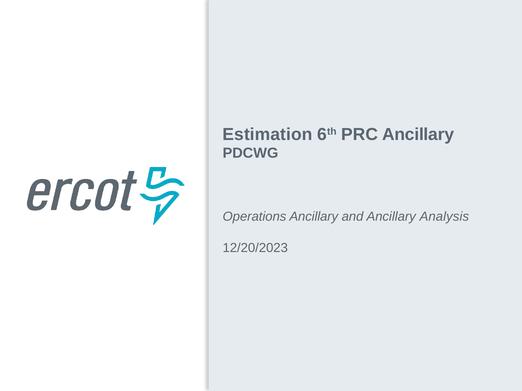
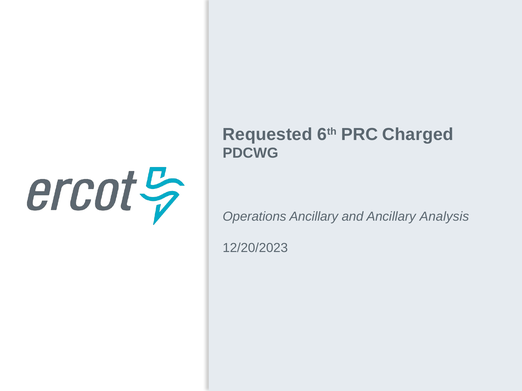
Estimation: Estimation -> Requested (267, 134)
PRC Ancillary: Ancillary -> Charged (418, 134)
